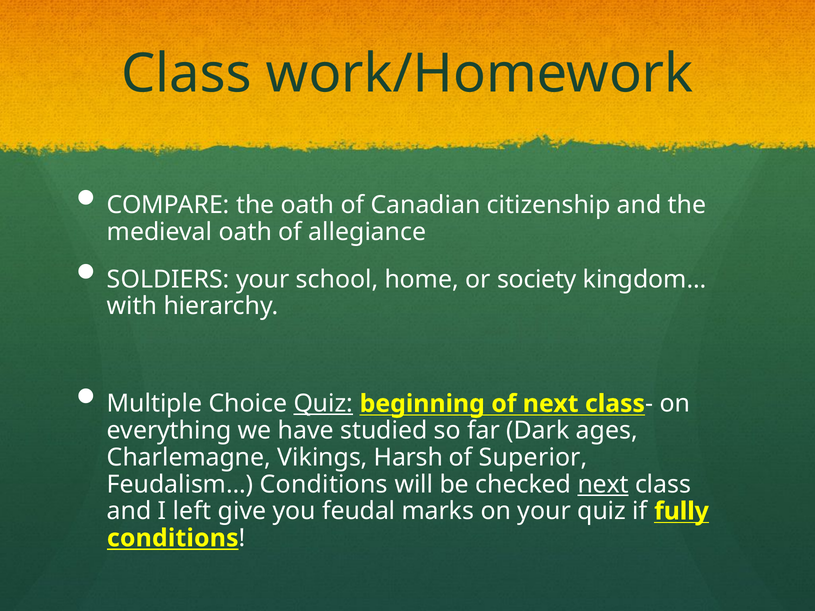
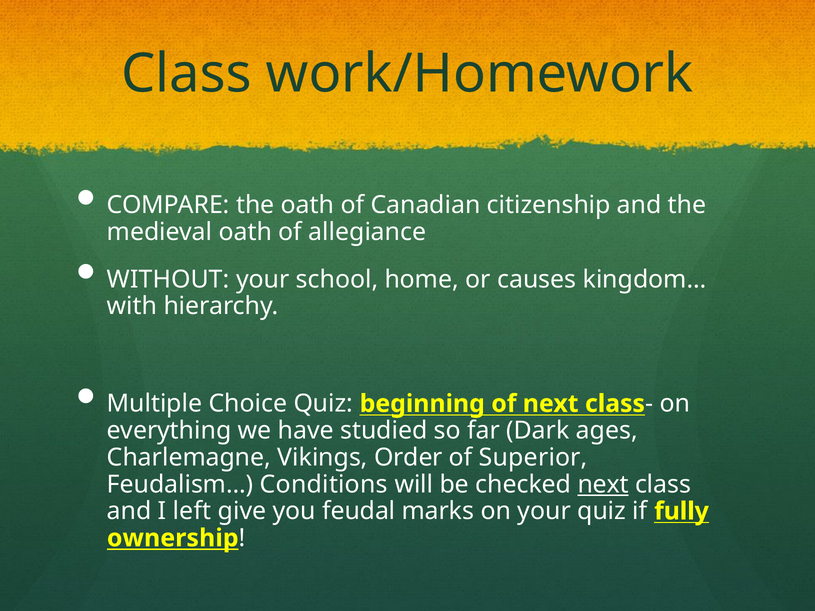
SOLDIERS: SOLDIERS -> WITHOUT (168, 279)
society: society -> causes (537, 279)
Quiz underline: present -> none (323, 404)
Harsh: Harsh -> Order (408, 458)
conditions: conditions -> ownership (173, 538)
